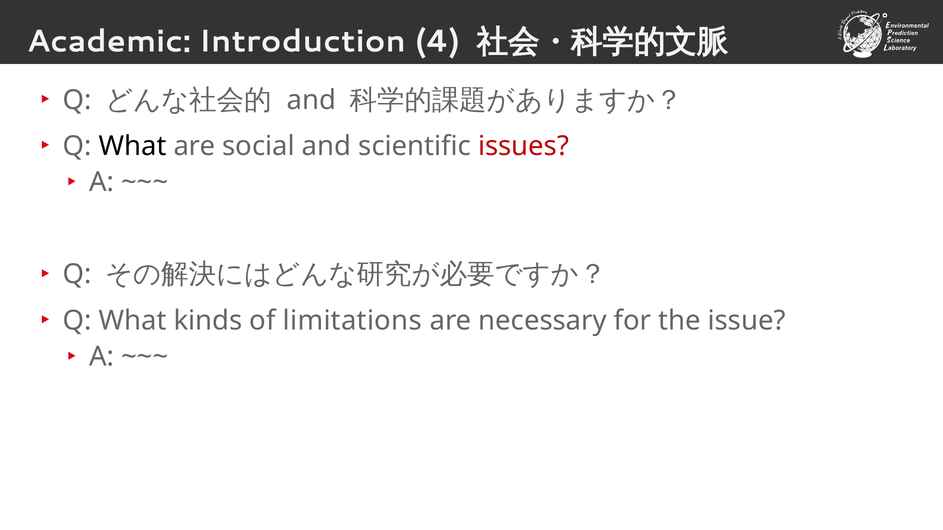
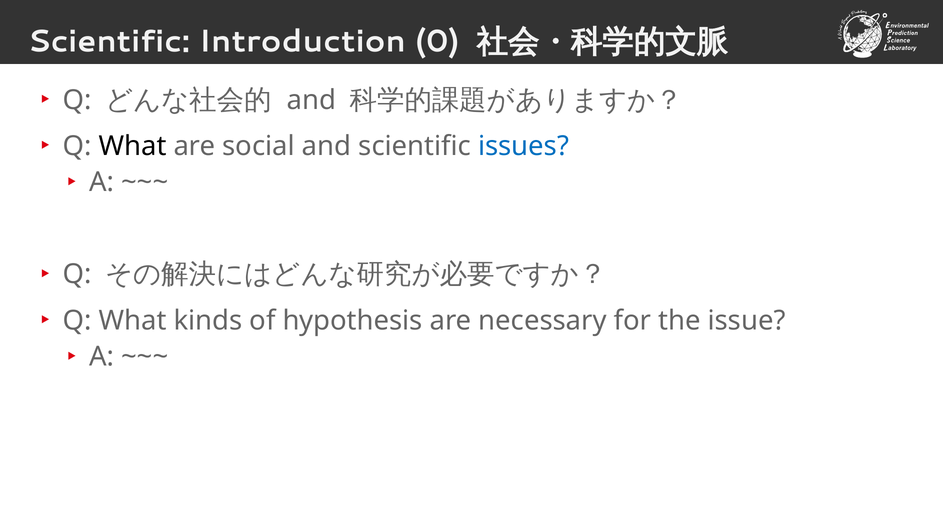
Academic: Academic -> Scientific (109, 42)
4: 4 -> 0 (438, 42)
issues colour: red -> blue (524, 146)
limitations: limitations -> hypothesis (353, 321)
